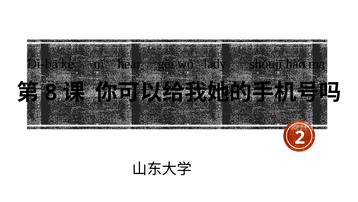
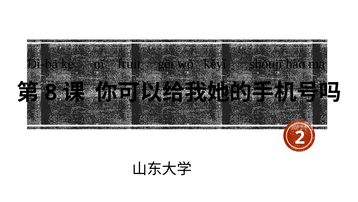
hear: hear -> fruit (129, 64)
lady: lady -> kěyǐ (215, 64)
